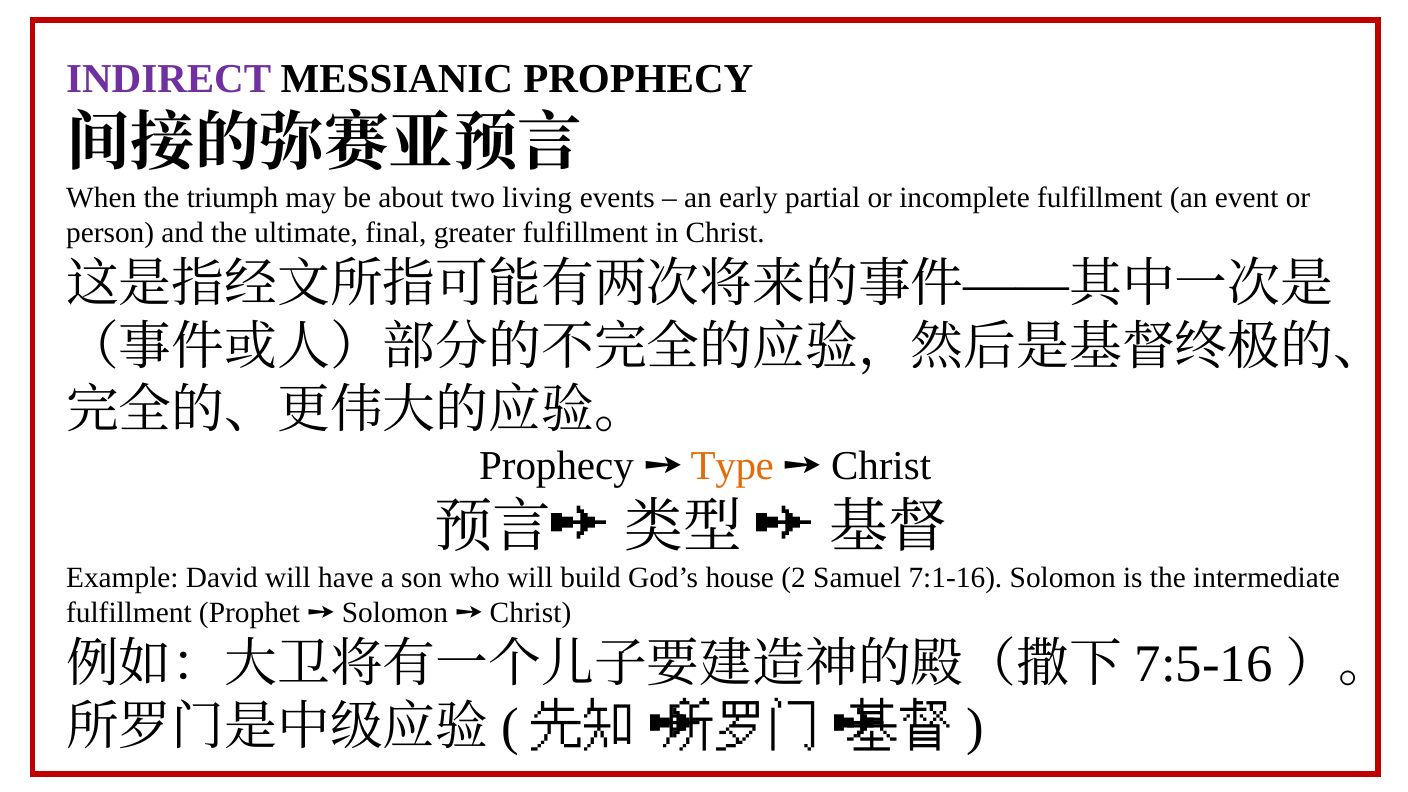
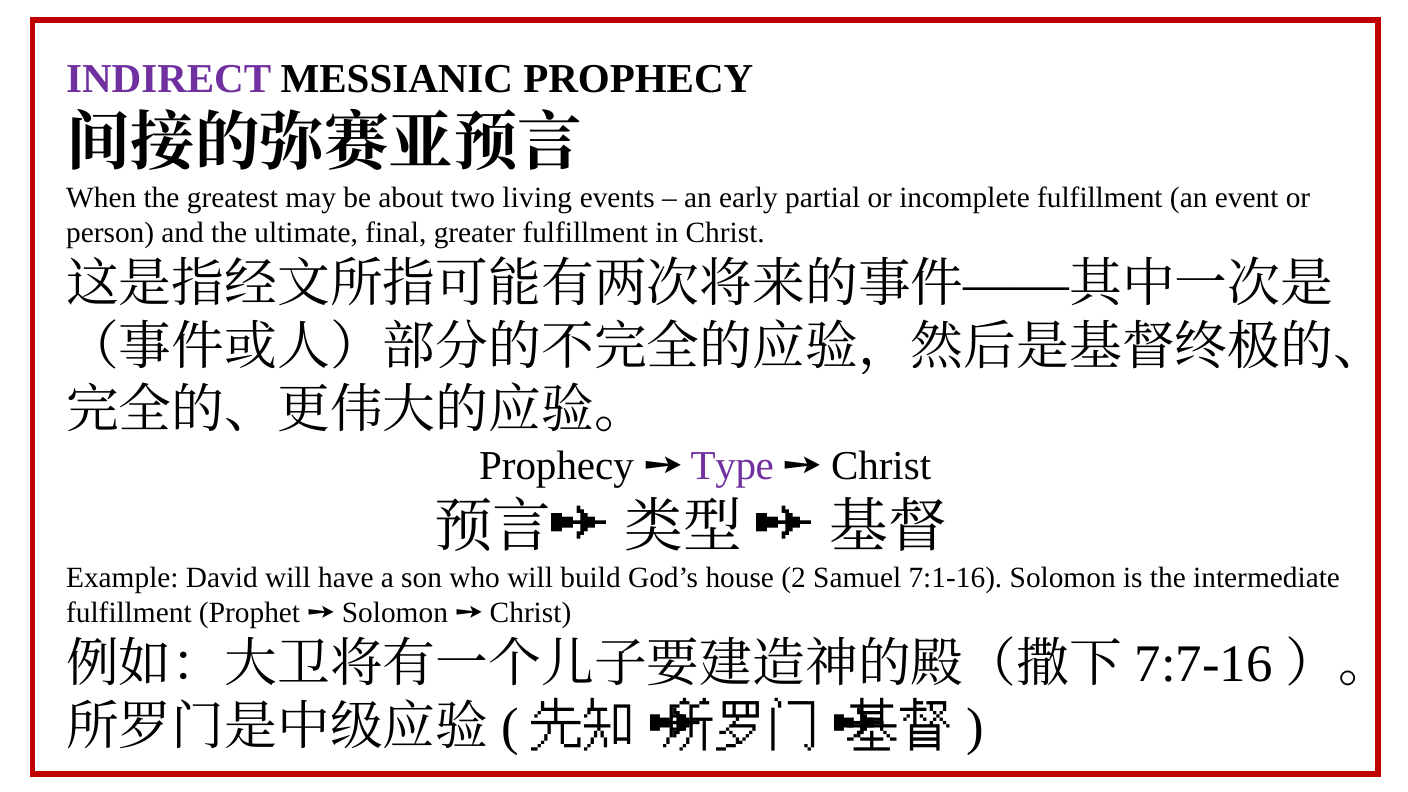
triumph: triumph -> greatest (232, 197)
Type colour: orange -> purple (732, 466)
7:5-16: 7:5-16 -> 7:7-16 (1204, 664)
